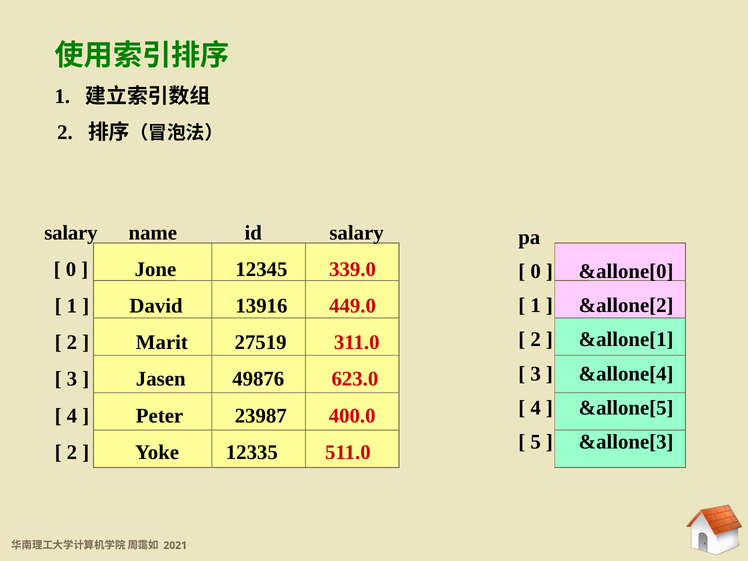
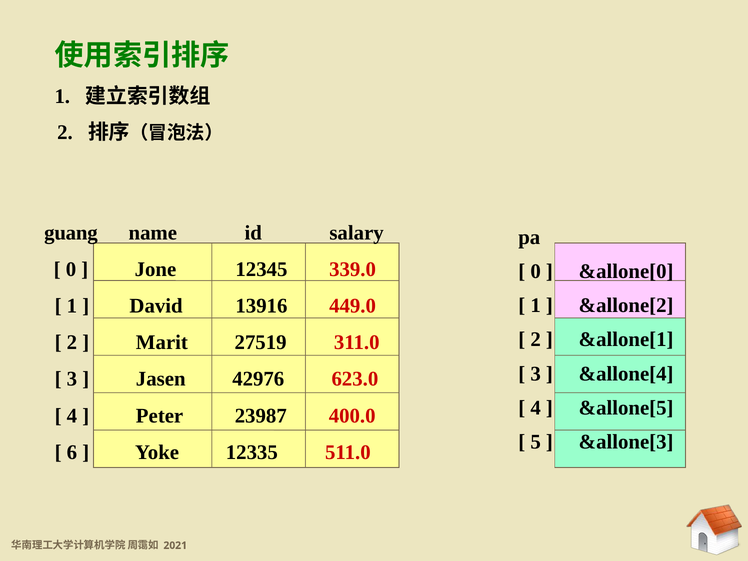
salary: salary -> guang (71, 233)
49876: 49876 -> 42976 (258, 379)
2: 2 -> 6 (72, 452)
